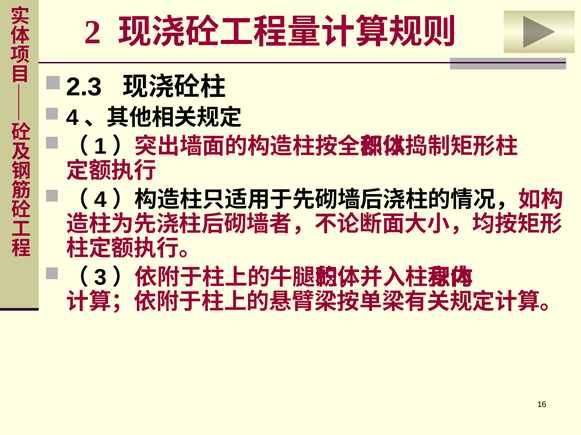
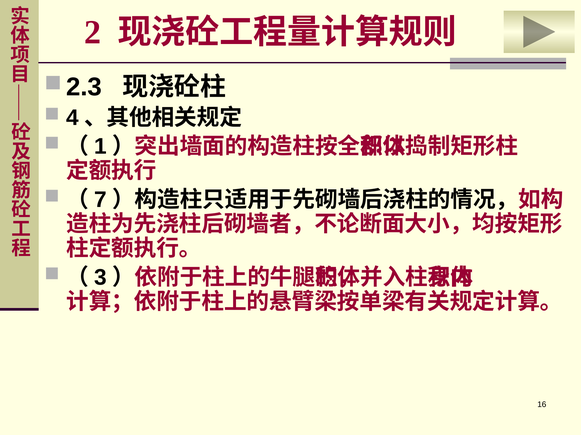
4: 4 -> 7 (100, 200)
